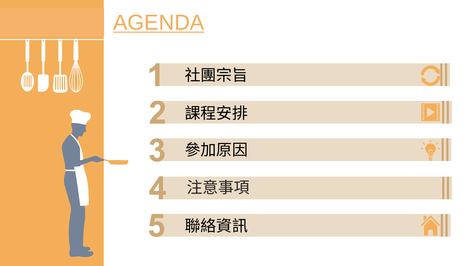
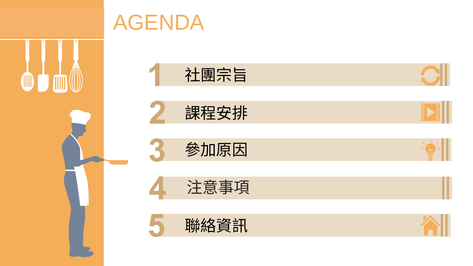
AGENDA underline: present -> none (159, 23)
